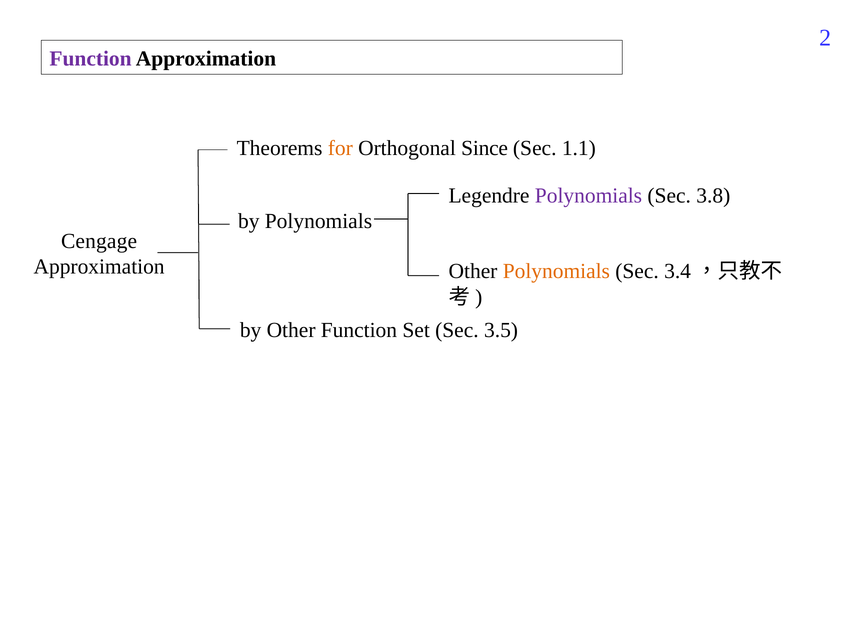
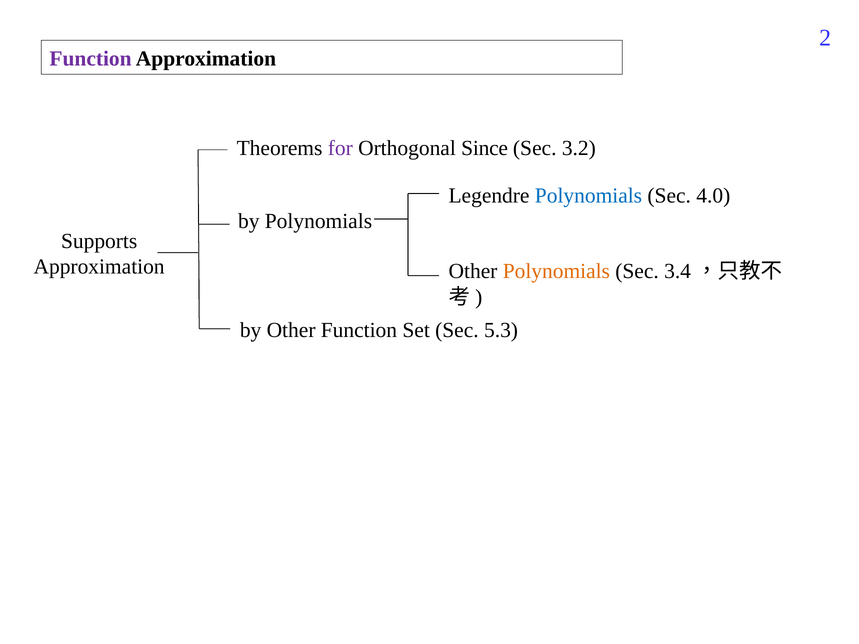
for colour: orange -> purple (340, 148)
1.1: 1.1 -> 3.2 (579, 148)
Polynomials colour: purple -> blue (588, 196)
3.8: 3.8 -> 4.0 (713, 196)
Cengage: Cengage -> Supports (99, 241)
3.5: 3.5 -> 5.3 (501, 330)
